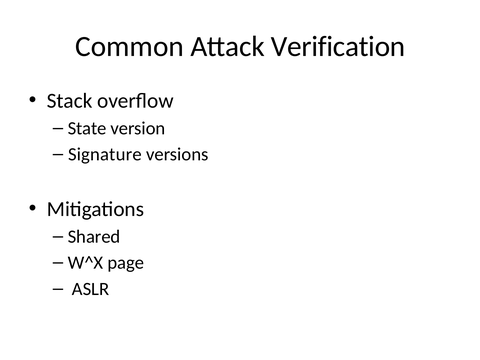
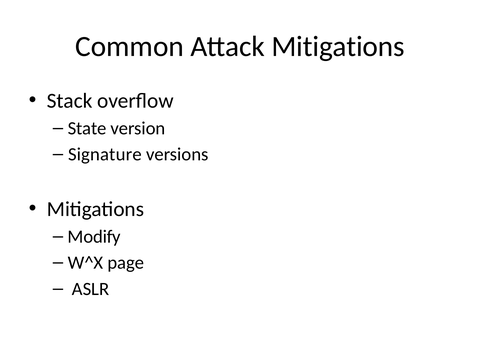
Attack Verification: Verification -> Mitigations (338, 46)
Shared: Shared -> Modify (94, 237)
